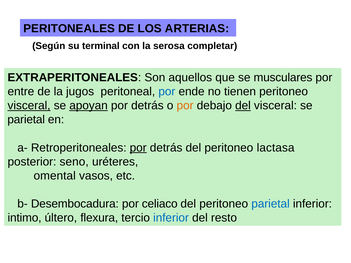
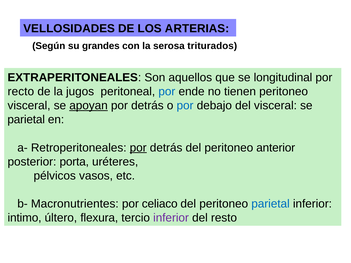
PERITONEALES: PERITONEALES -> VELLOSIDADES (69, 29)
terminal: terminal -> grandes (101, 46)
completar: completar -> triturados (212, 46)
musculares: musculares -> longitudinal (283, 78)
entre: entre -> recto (21, 92)
visceral underline: present -> none (29, 106)
por colour: orange -> blue (185, 106)
del underline: present -> none (243, 106)
lactasa: lactasa -> anterior (276, 148)
seno: seno -> porta (74, 162)
omental: omental -> pélvicos (55, 176)
Desembocadura: Desembocadura -> Macronutrientes (75, 204)
inferior colour: blue -> purple (171, 218)
